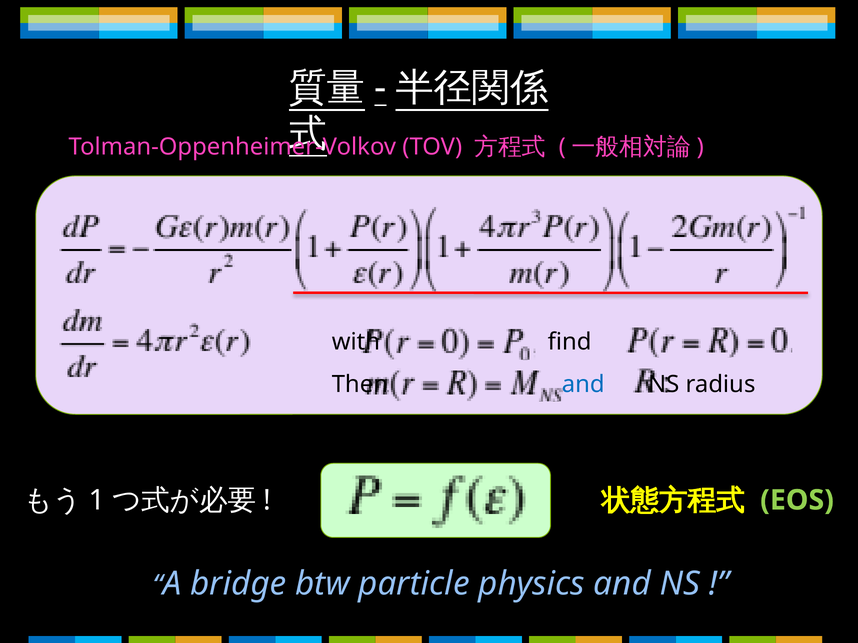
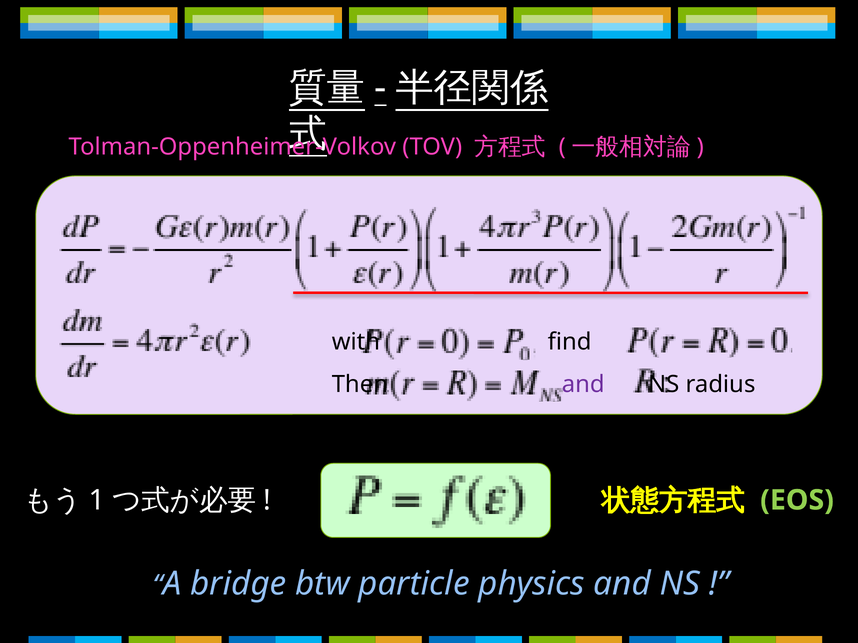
and colour: blue -> purple (583, 385)
